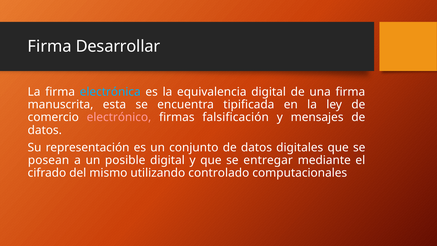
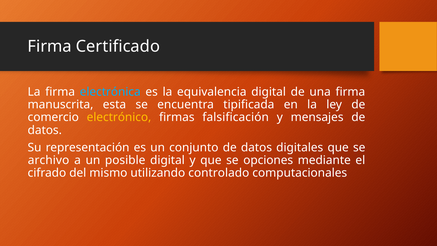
Desarrollar: Desarrollar -> Certificado (118, 46)
electrónico colour: pink -> yellow (119, 117)
posean: posean -> archivo (49, 160)
entregar: entregar -> opciones (268, 160)
